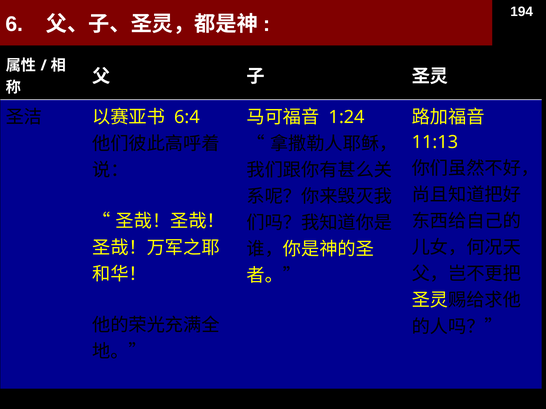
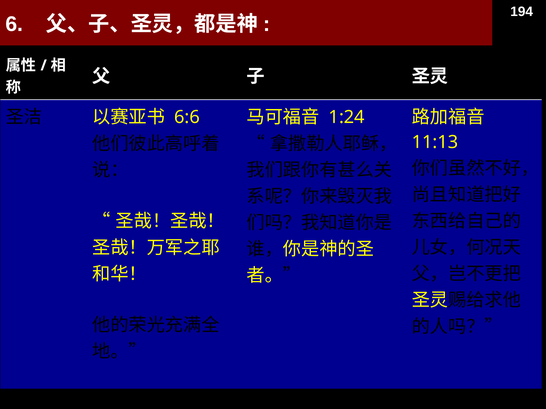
6:4: 6:4 -> 6:6 (187, 117)
